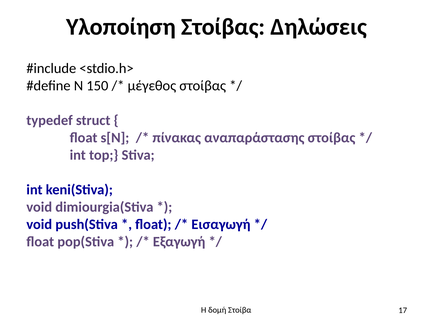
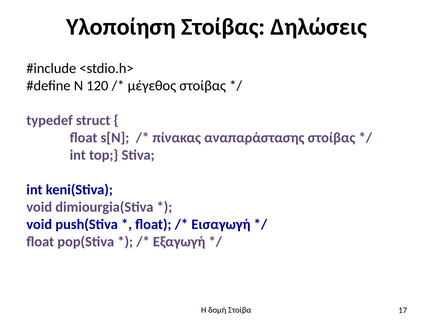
150: 150 -> 120 (97, 86)
